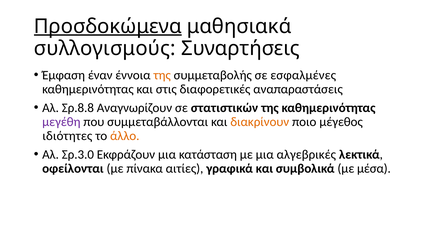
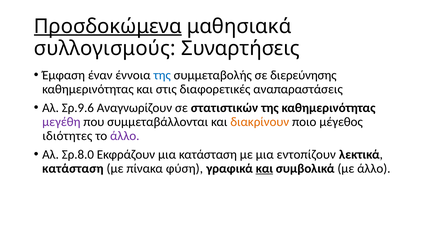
της colour: orange -> blue (162, 75)
εσφαλμένες: εσφαλμένες -> διερεύνησης (303, 75)
Σρ.8.8: Σρ.8.8 -> Σρ.9.6 (78, 108)
άλλο colour: orange -> purple (125, 136)
Σρ.3.0: Σρ.3.0 -> Σρ.8.0 (78, 154)
αλγεβρικές: αλγεβρικές -> εντοπίζουν (306, 154)
οφείλονται: οφείλονται -> κατάσταση (73, 168)
αιτίες: αιτίες -> φύση (184, 168)
και underline: none -> present (264, 168)
με μέσα: μέσα -> άλλο (374, 168)
